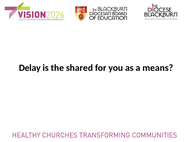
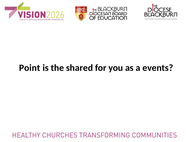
Delay: Delay -> Point (30, 68)
means: means -> events (158, 68)
